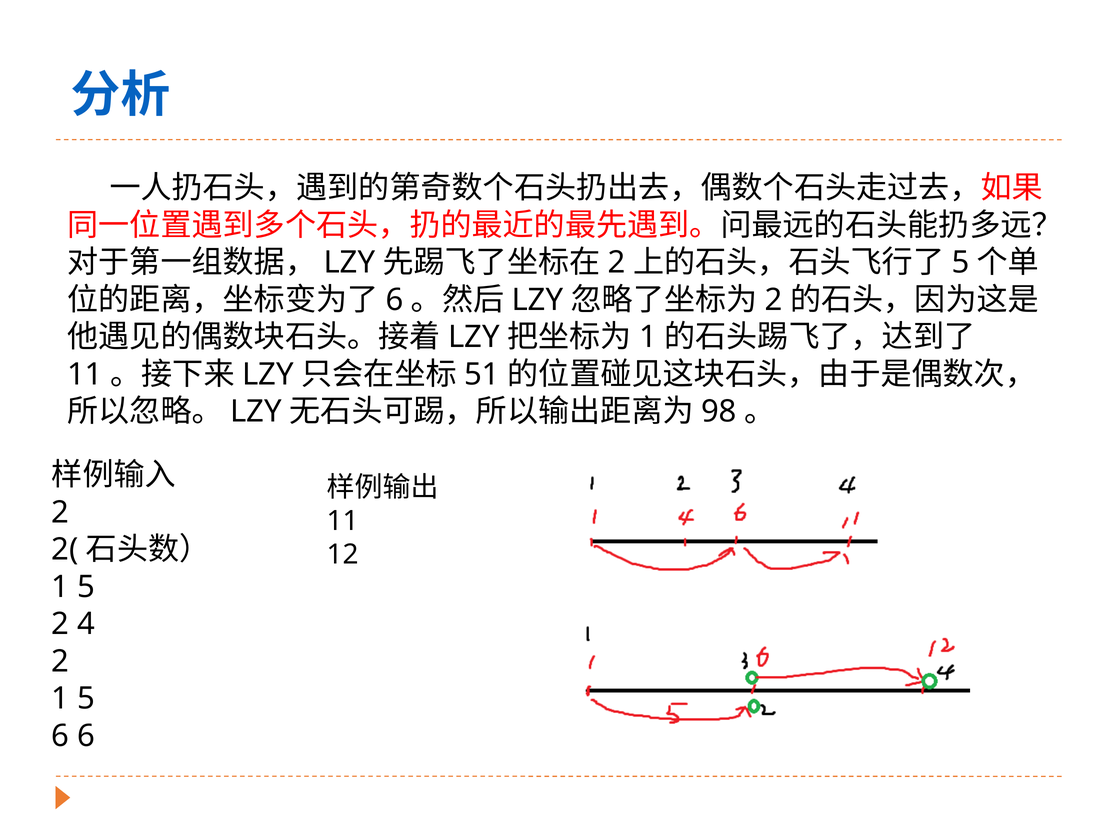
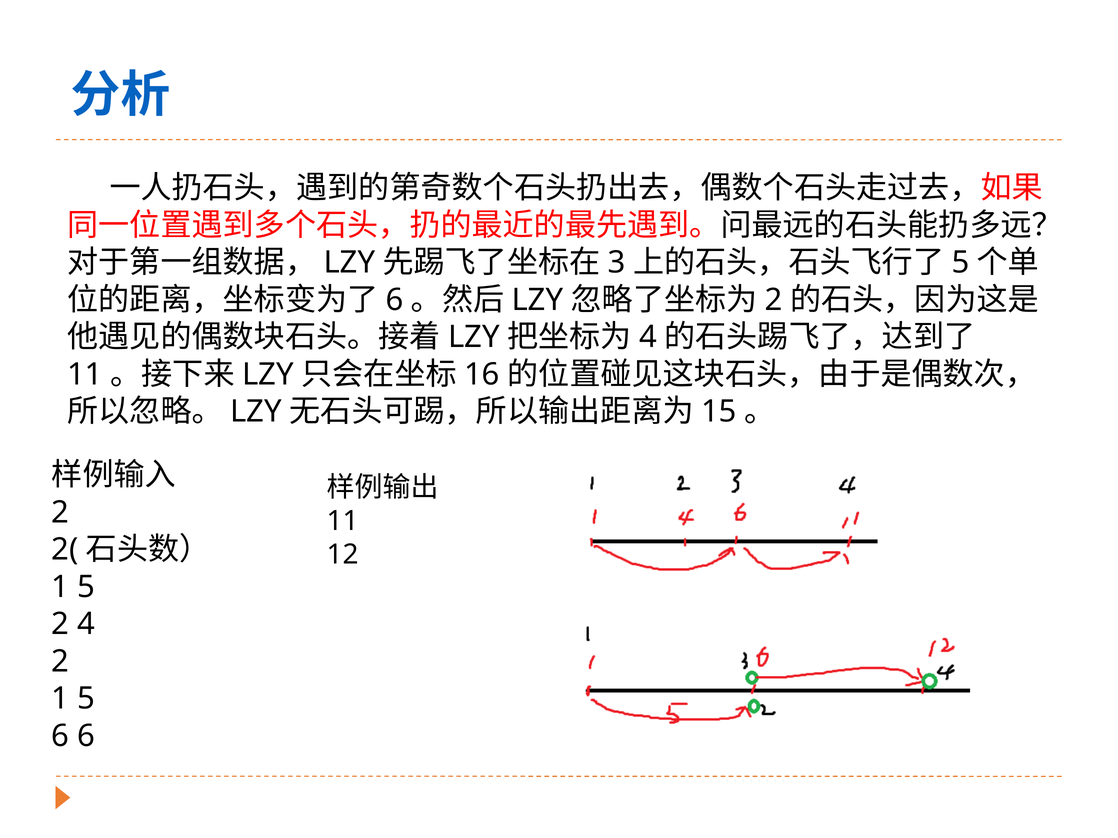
2: 2 -> 3 (617, 263)
1: 1 -> 4 (648, 337)
51: 51 -> 16 (482, 375)
98: 98 -> 15 (719, 412)
